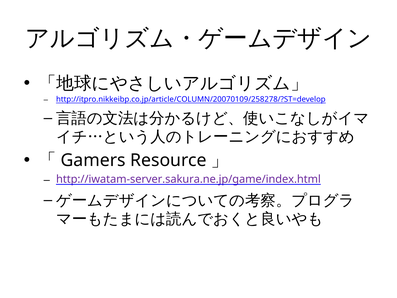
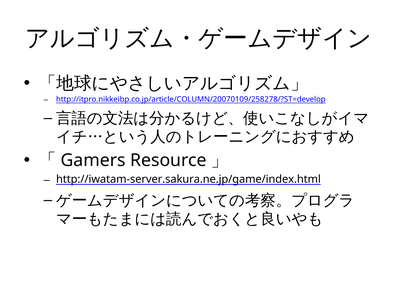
http://iwatam-server.sakura.ne.jp/game/index.html colour: purple -> black (188, 179)
